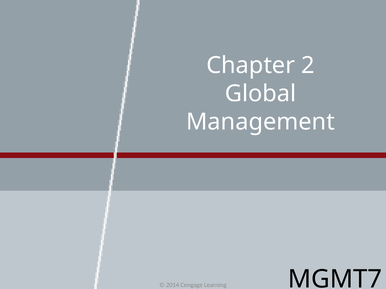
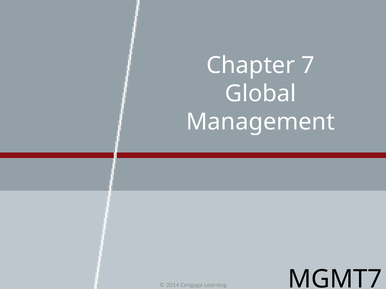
2: 2 -> 7 (308, 65)
